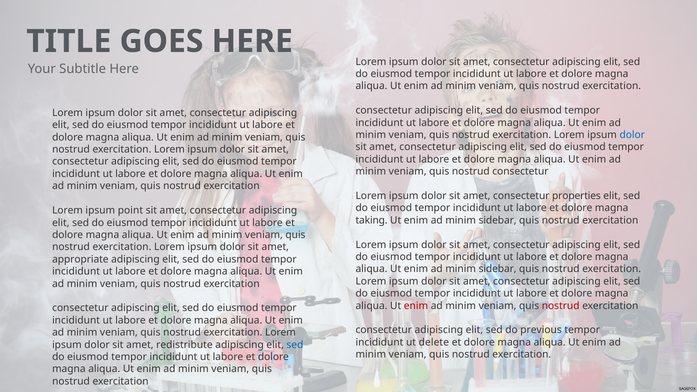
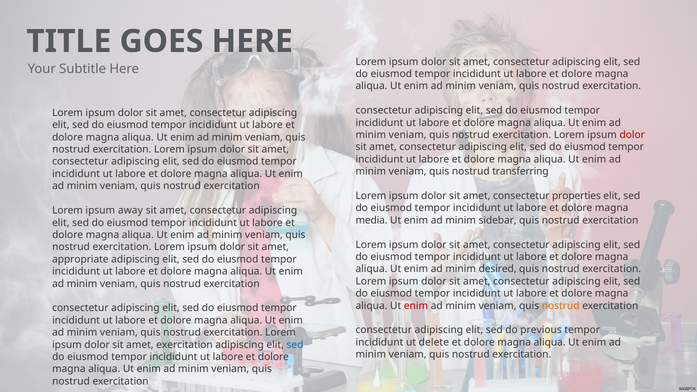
dolor colour: blue -> red (632, 135)
nostrud consectetur: consectetur -> transferring (520, 172)
point: point -> away (130, 210)
taking: taking -> media (372, 220)
sidebar: sidebar -> desired (498, 269)
nostrud colour: red -> orange (561, 306)
amet redistribute: redistribute -> exercitation (184, 345)
